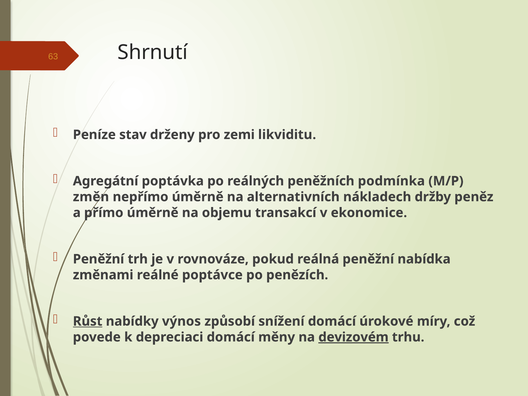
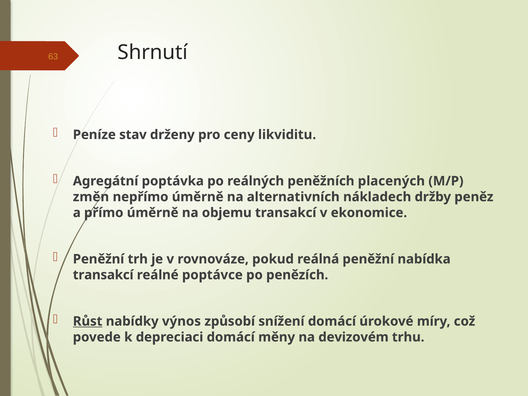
zemi: zemi -> ceny (239, 135)
podmínka: podmínka -> placených (391, 181)
změnami: změnami -> transakcí (103, 275)
devizovém underline: present -> none (353, 337)
